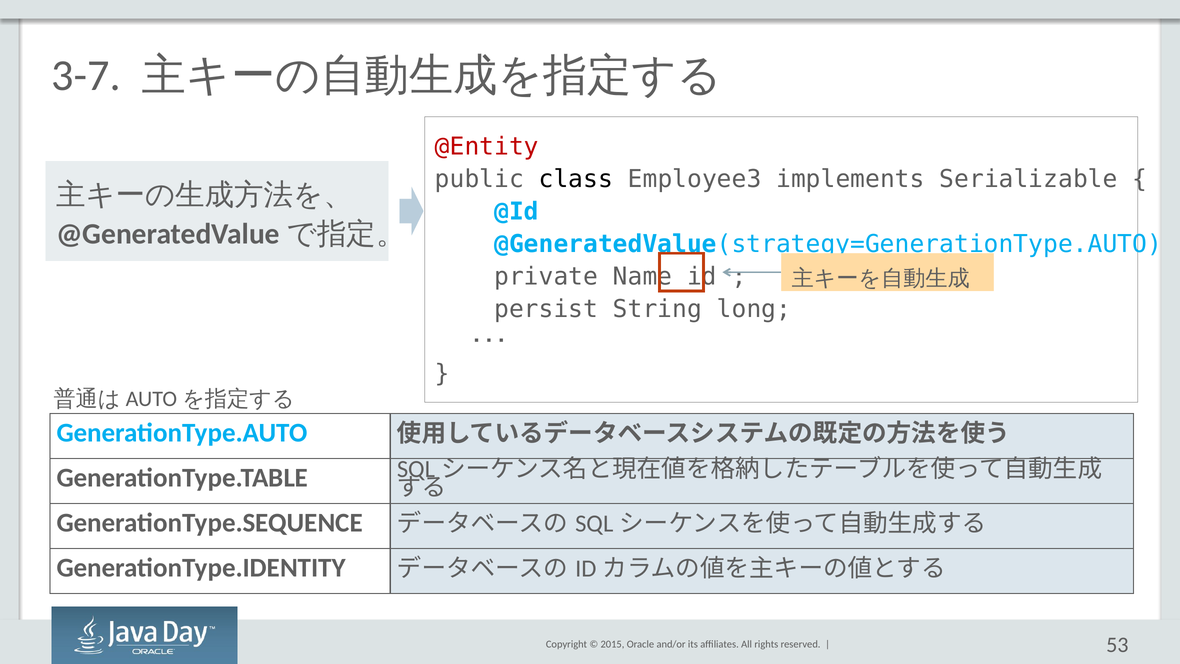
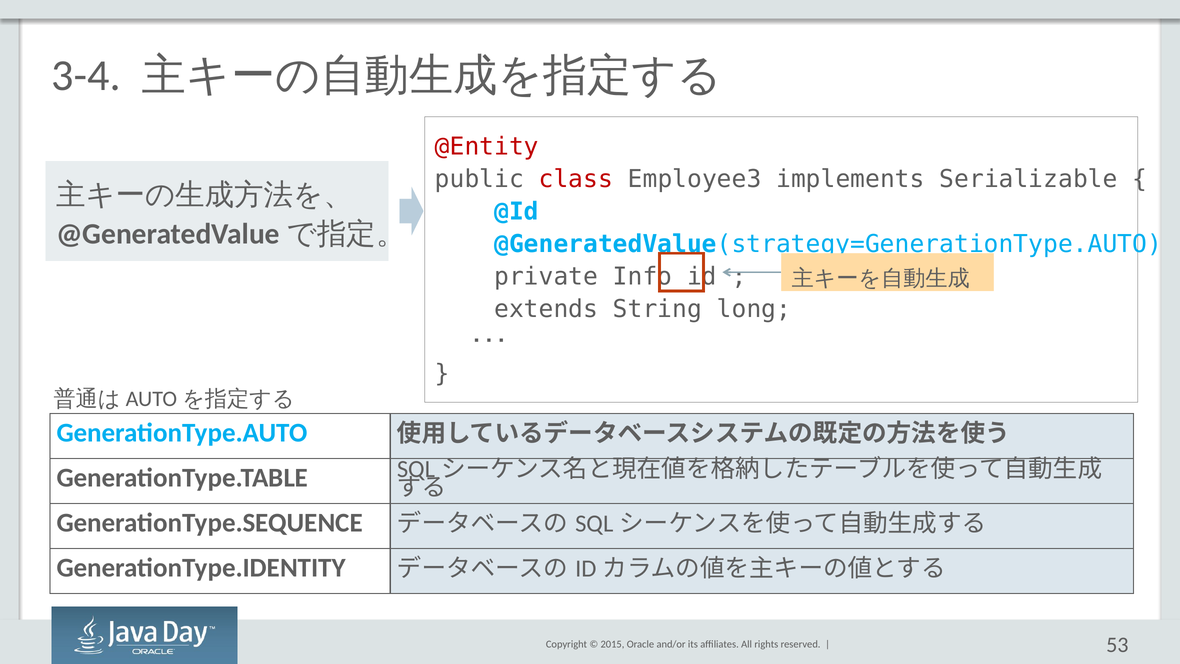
3-7: 3-7 -> 3-4 (86, 76)
class colour: black -> red (576, 179)
Name: Name -> Info (643, 276)
persist: persist -> extends (546, 309)
